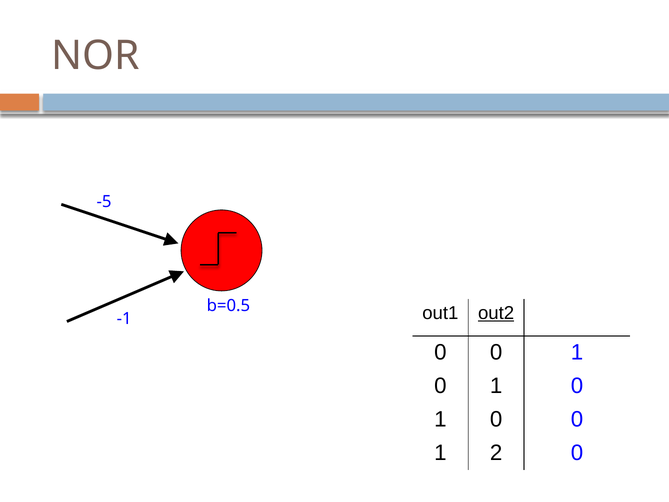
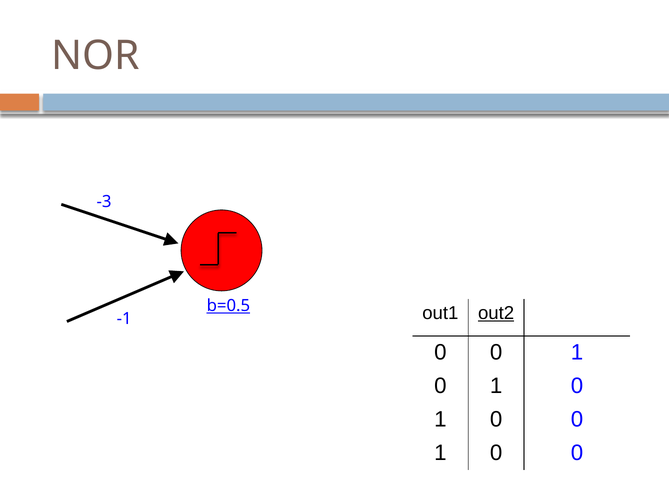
-5: -5 -> -3 (104, 202)
b=0.5 underline: none -> present (228, 306)
2: 2 -> 0 (496, 452)
